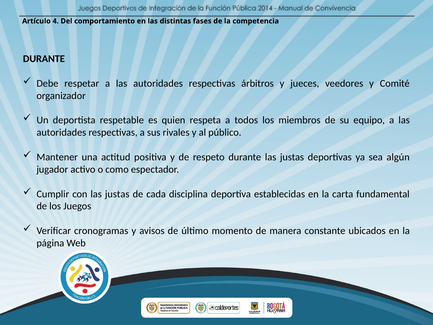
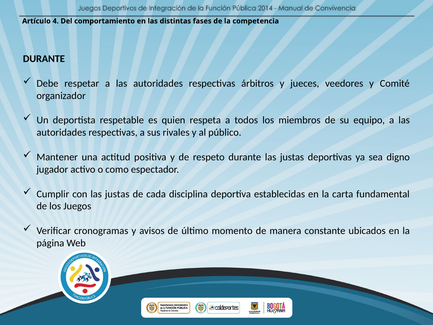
algún: algún -> digno (398, 157)
